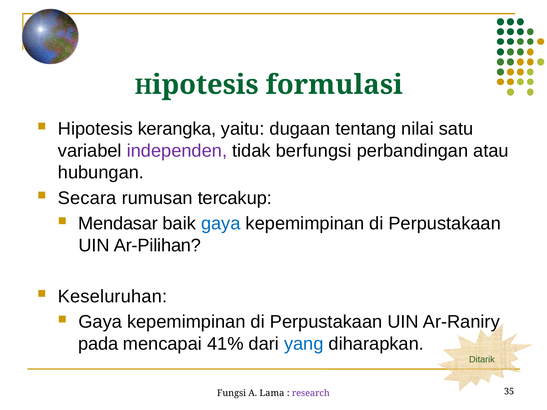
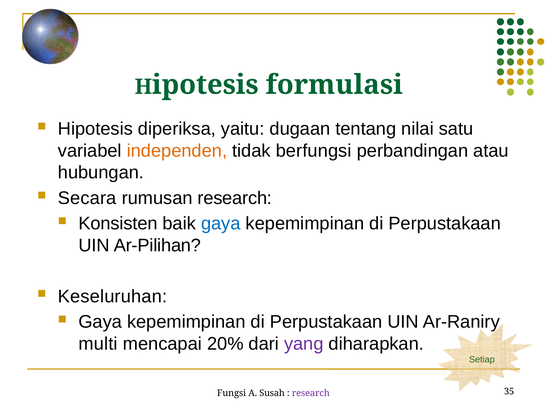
kerangka: kerangka -> diperiksa (177, 129)
independen colour: purple -> orange (177, 151)
rumusan tercakup: tercakup -> research (235, 198)
Mendasar: Mendasar -> Konsisten (118, 224)
pada: pada -> multi (98, 344)
41%: 41% -> 20% (225, 344)
yang colour: blue -> purple (304, 344)
Ditarik: Ditarik -> Setiap (482, 360)
Lama: Lama -> Susah (272, 394)
